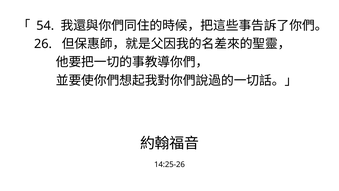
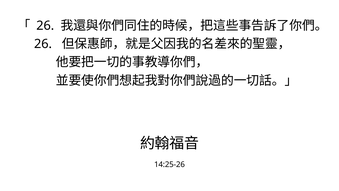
54: 54 -> 26 (45, 26)
